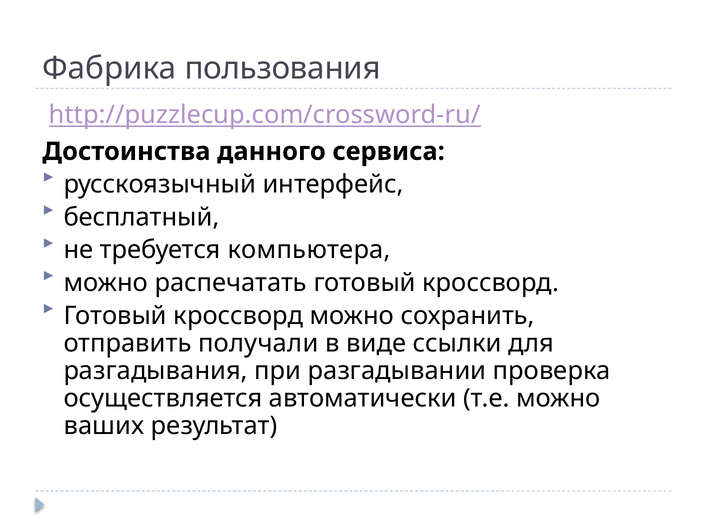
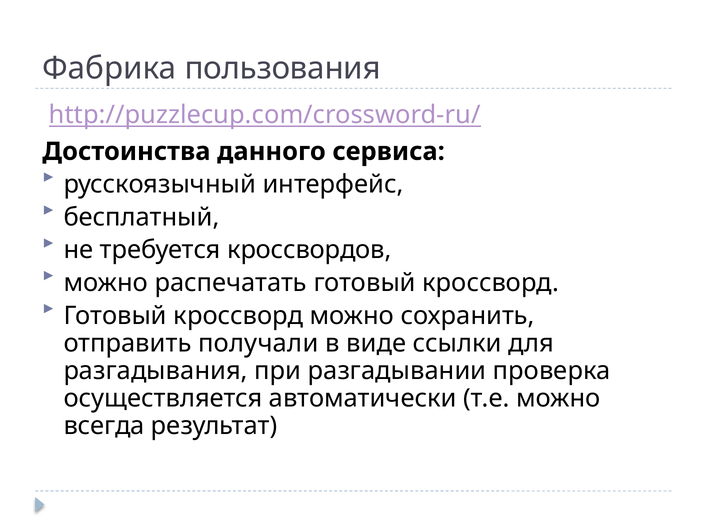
компьютера: компьютера -> кроссвордов (309, 250)
ваших: ваших -> всегда (104, 426)
